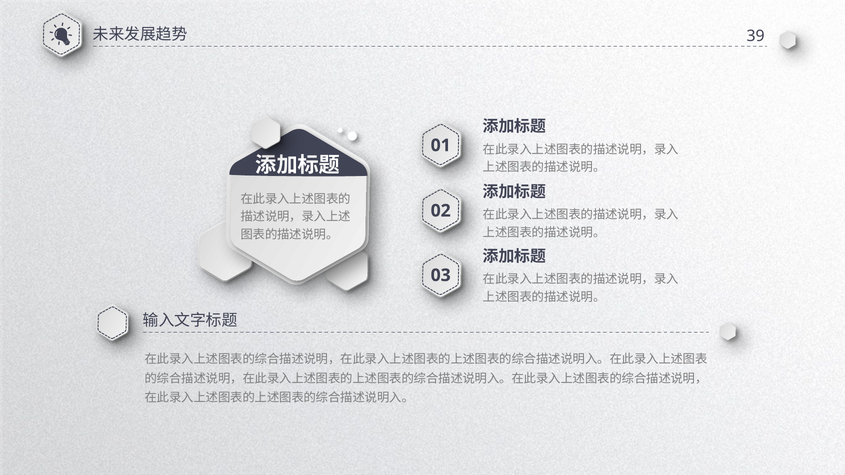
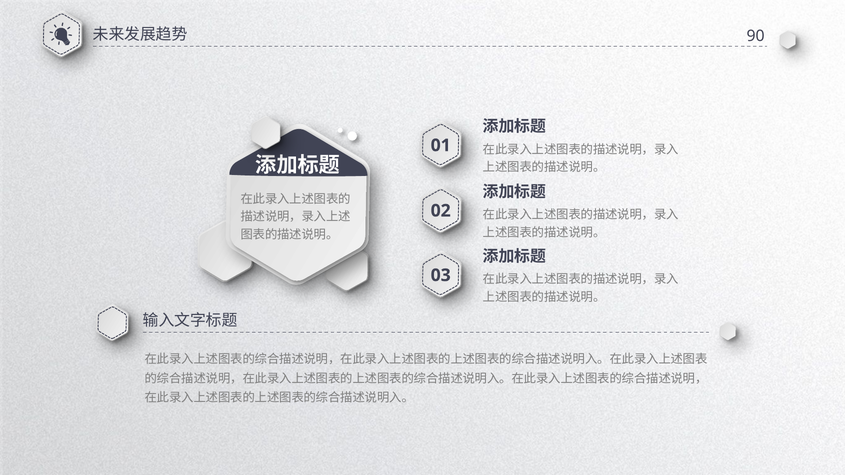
39: 39 -> 90 (756, 36)
